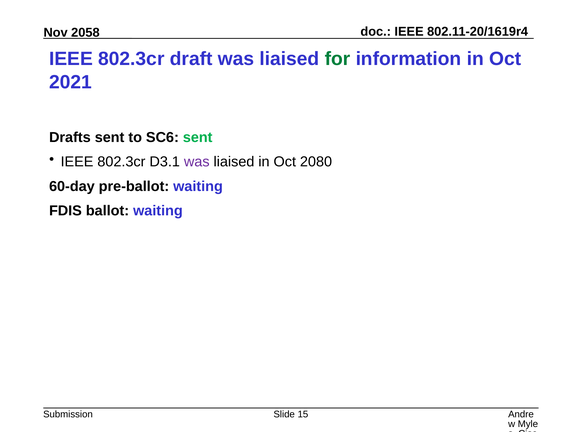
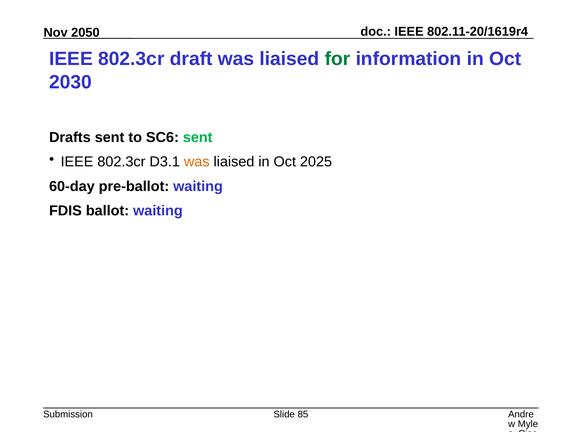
2058: 2058 -> 2050 (85, 33)
2021: 2021 -> 2030 (70, 82)
was colour: purple -> orange (197, 162)
2080: 2080 -> 2025 (316, 162)
15: 15 -> 85 (303, 415)
